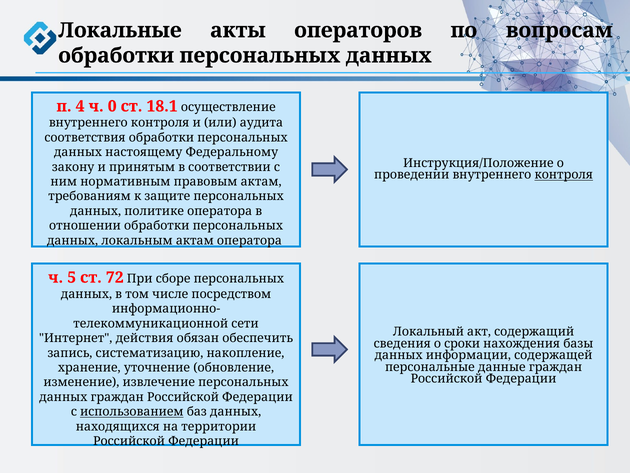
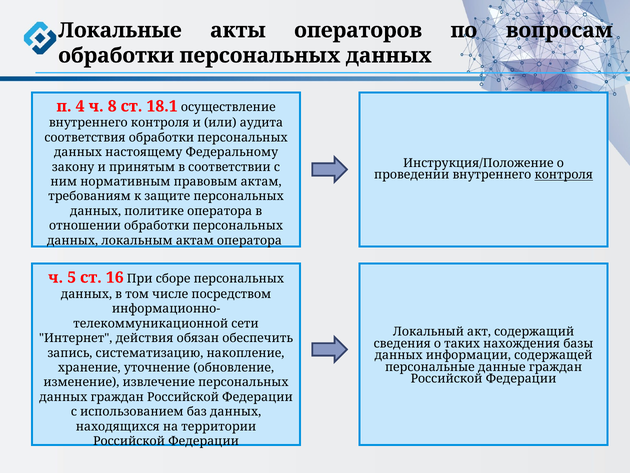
0: 0 -> 8 (112, 106)
72: 72 -> 16 (115, 277)
сроки: сроки -> таких (462, 343)
использованием underline: present -> none (132, 411)
